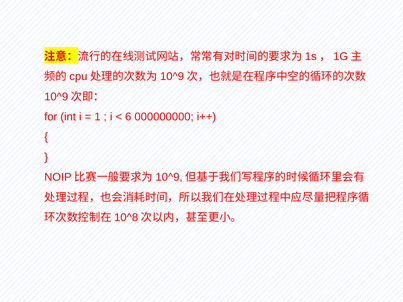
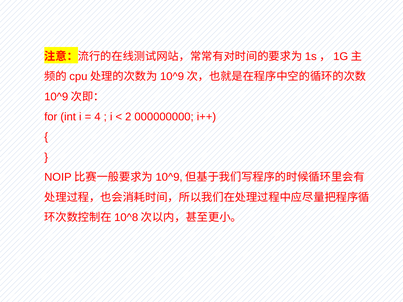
1: 1 -> 4 (97, 117)
6: 6 -> 2 (128, 117)
